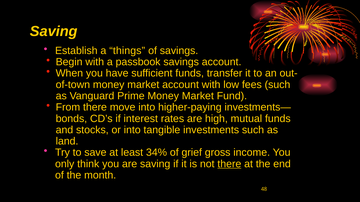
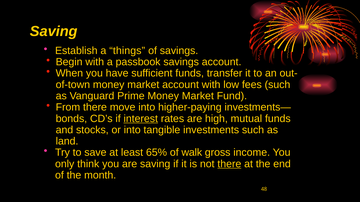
interest underline: none -> present (141, 119)
34%: 34% -> 65% (157, 153)
grief: grief -> walk (192, 153)
